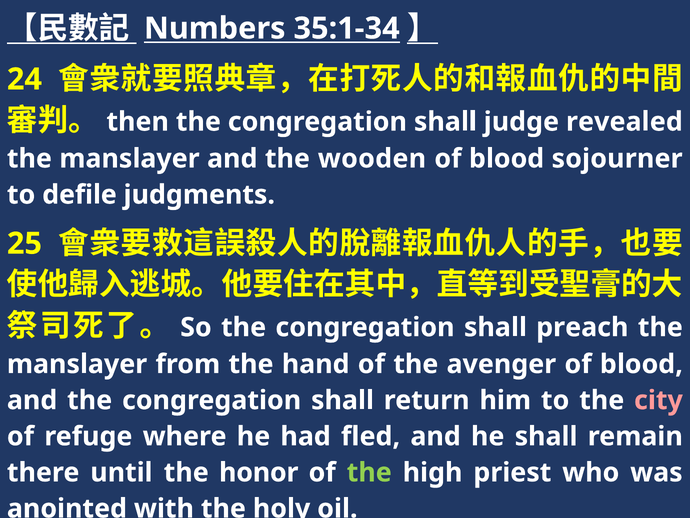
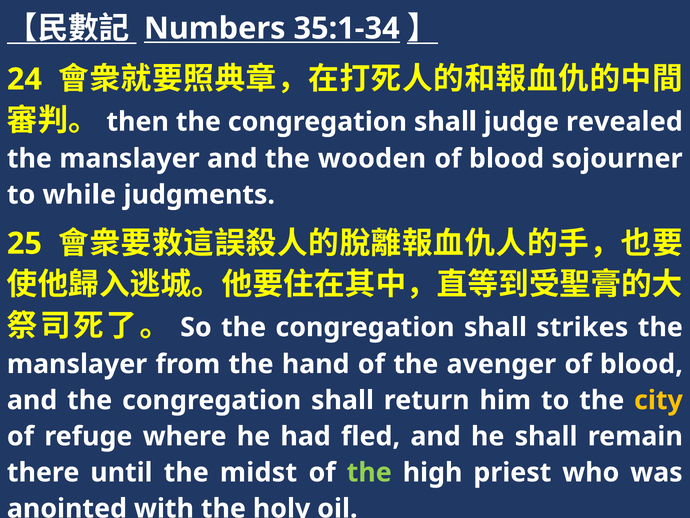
defile: defile -> while (79, 195)
preach: preach -> strikes (582, 327)
city colour: pink -> yellow (658, 400)
honor: honor -> midst (258, 472)
